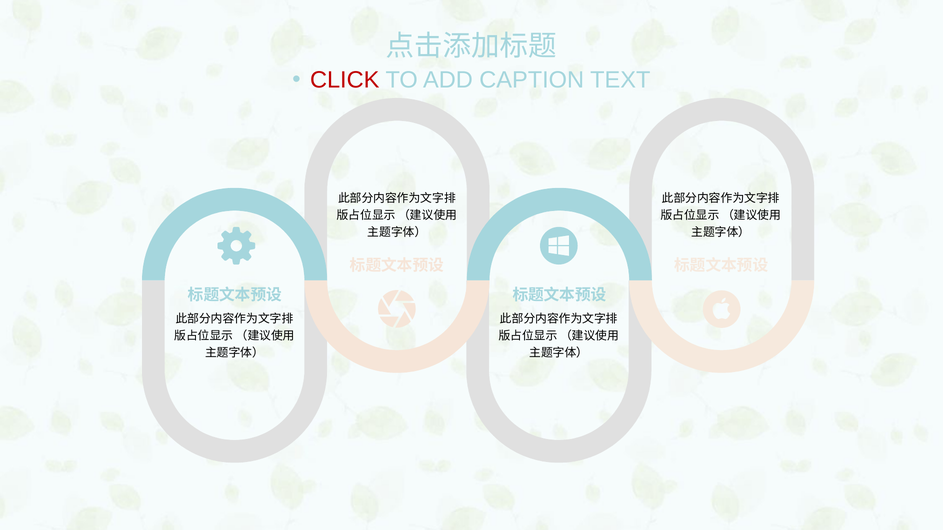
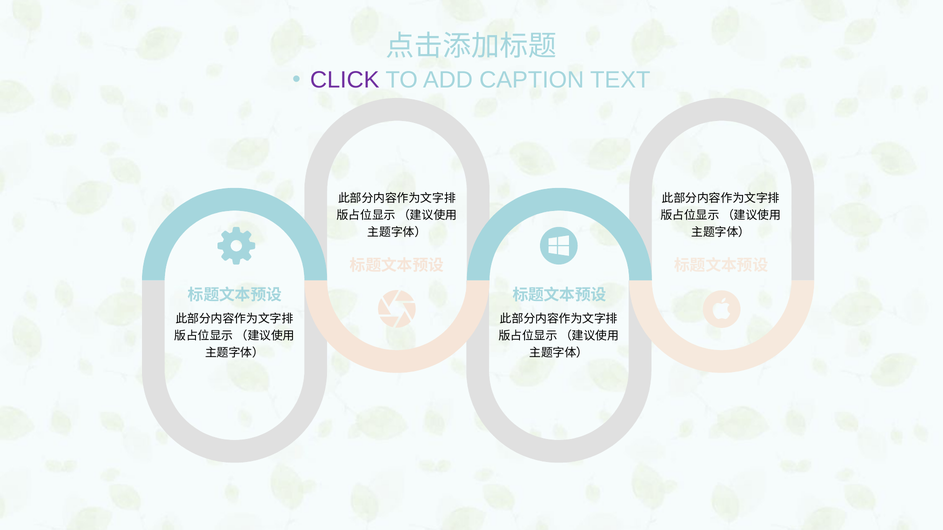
CLICK colour: red -> purple (345, 80)
